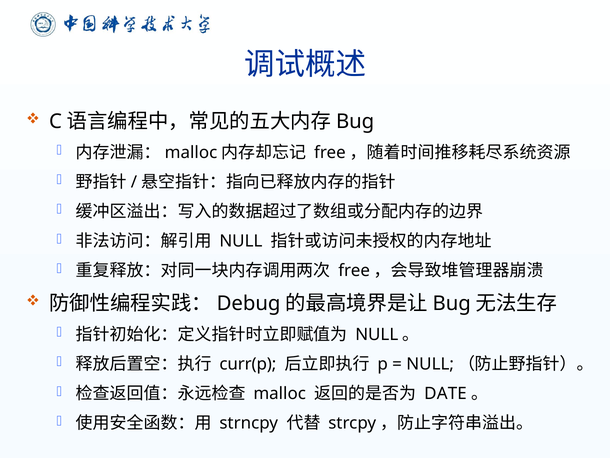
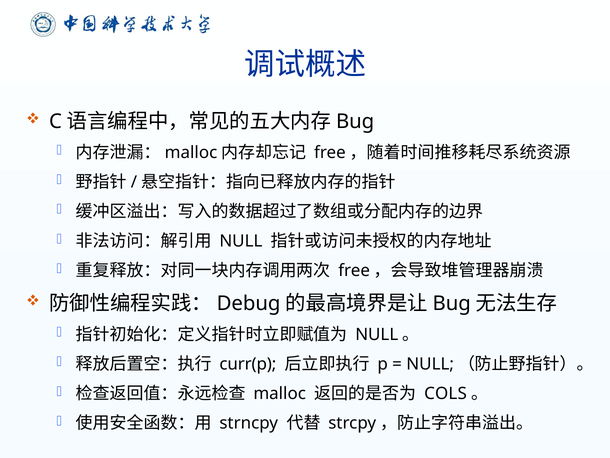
DATE: DATE -> COLS (445, 393)
